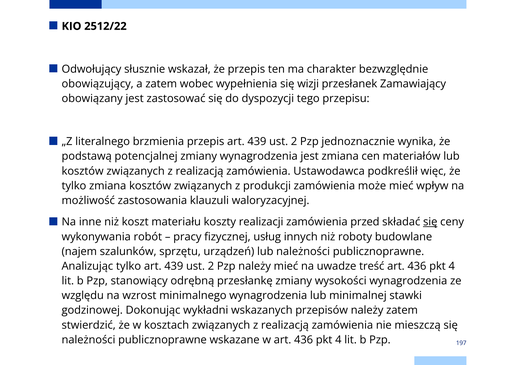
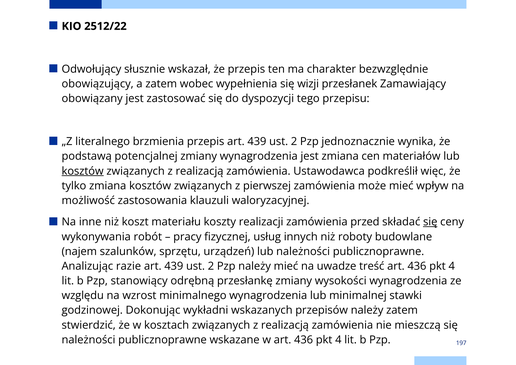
kosztów underline: none -> present (83, 171)
produkcji: produkcji -> pierwszej (267, 186)
Analizując tylko: tylko -> razie (129, 266)
